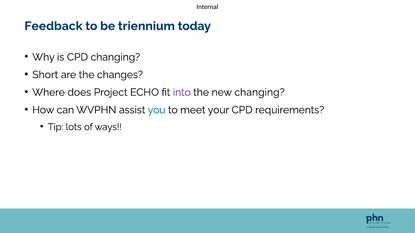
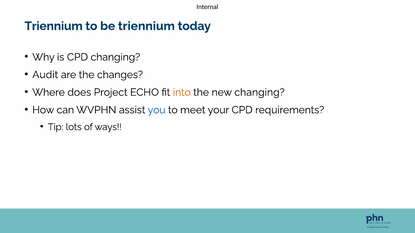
Feedback: Feedback -> Triennium (54, 26)
Short: Short -> Audit (45, 75)
into colour: purple -> orange (182, 92)
